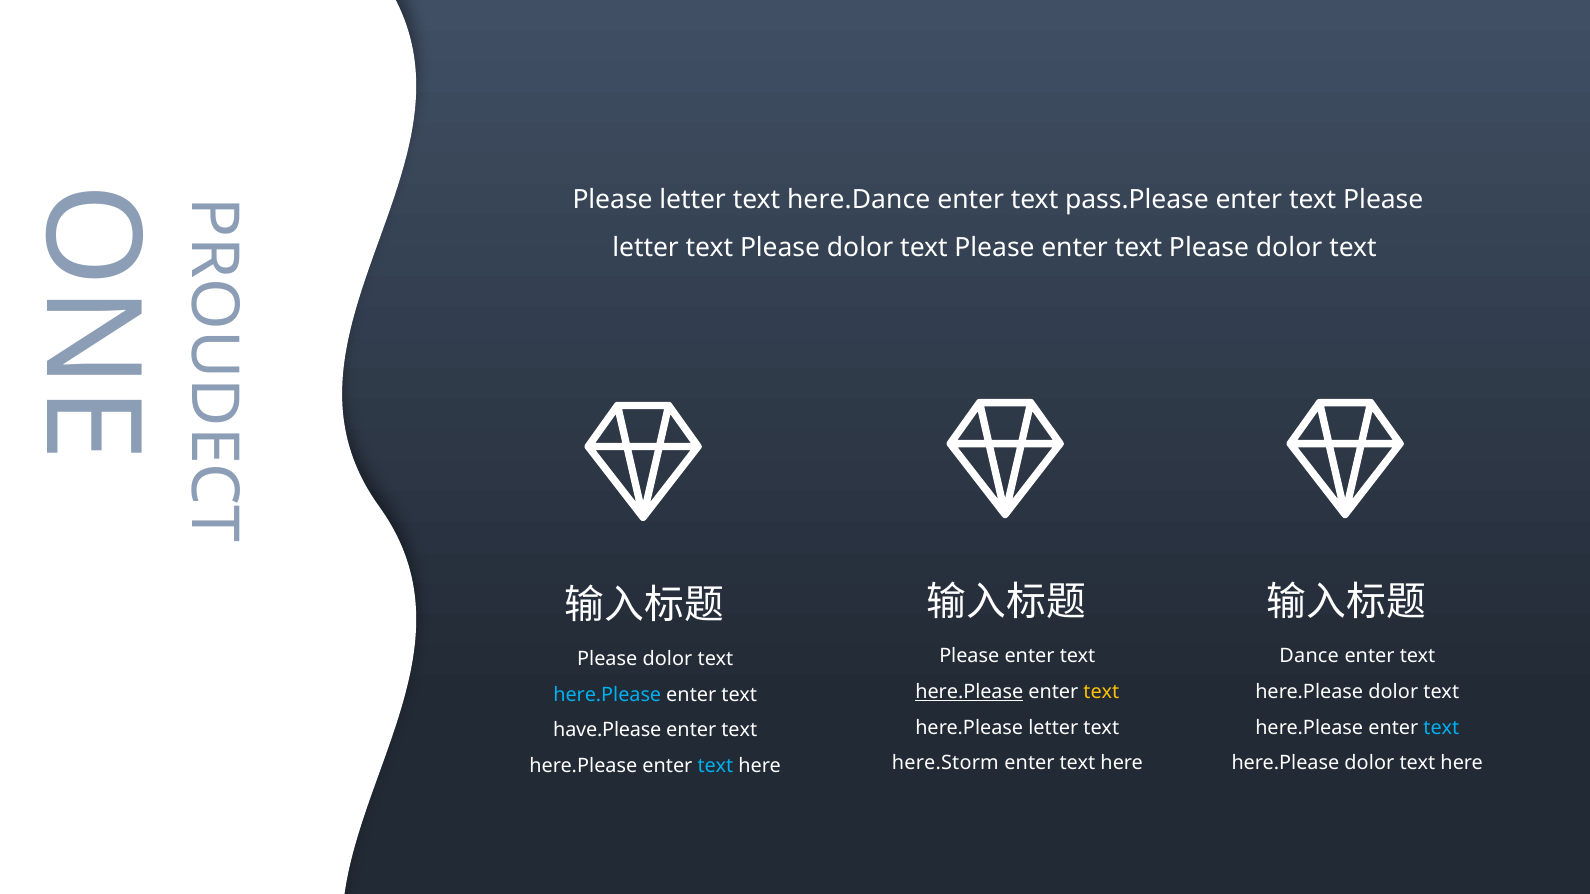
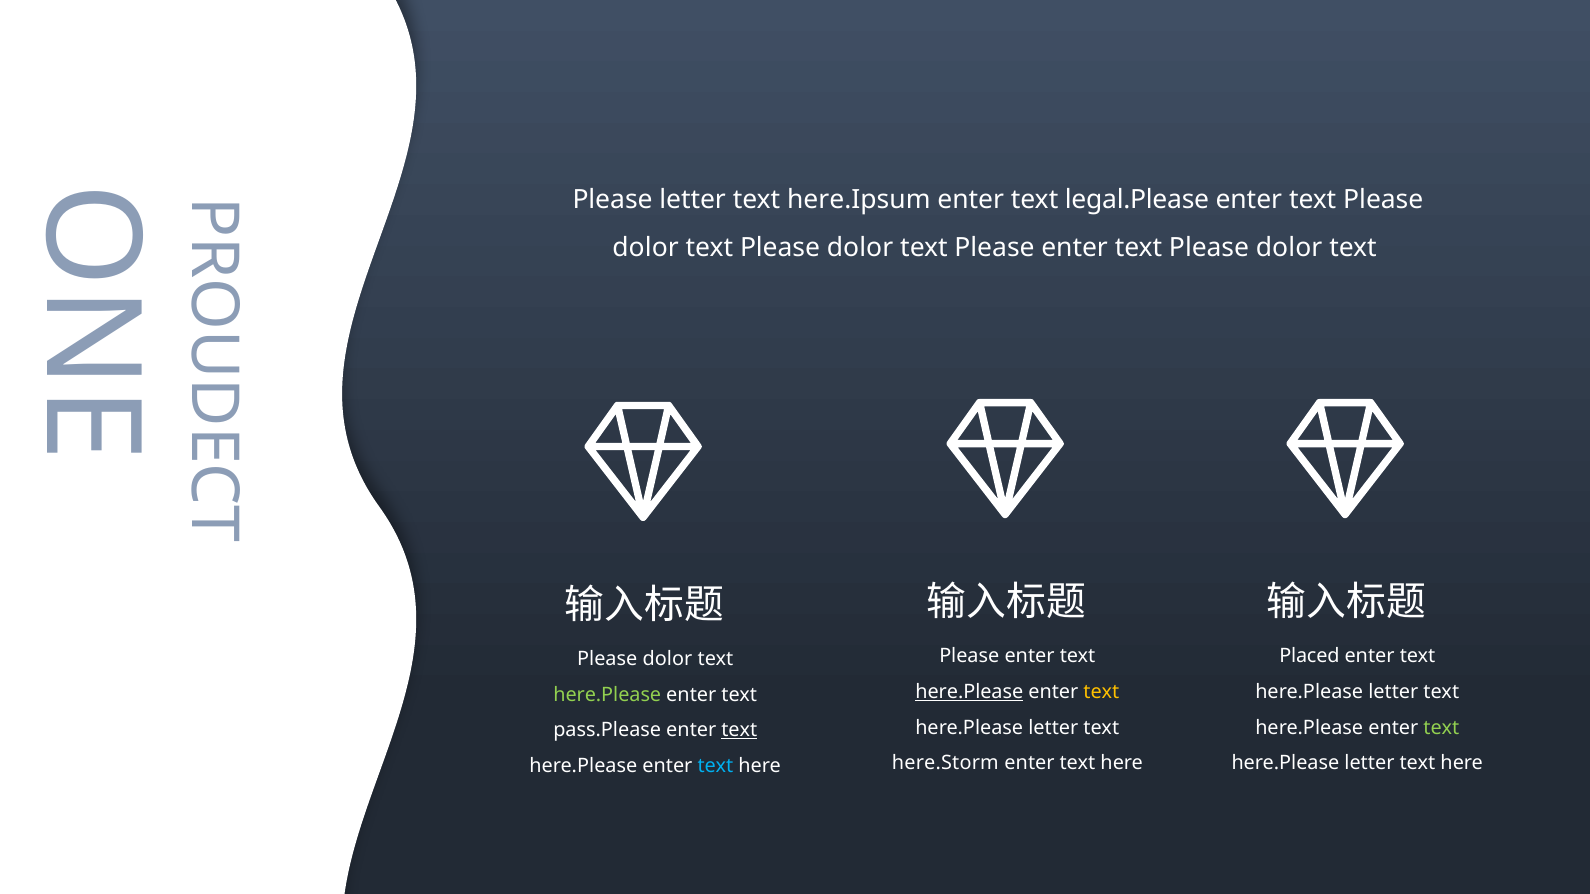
here.Dance: here.Dance -> here.Ipsum (859, 200)
pass.Please: pass.Please -> legal.Please (1137, 200)
letter: letter -> dolor (646, 248)
Dance: Dance -> Placed (1309, 656)
dolor: dolor -> letter (1393, 692)
here.Please colour: light blue -> light green (607, 695)
text colour: light blue -> light green (1441, 728)
have.Please: have.Please -> pass.Please (607, 731)
text underline: none -> present (739, 731)
dolor: dolor -> letter (1369, 764)
